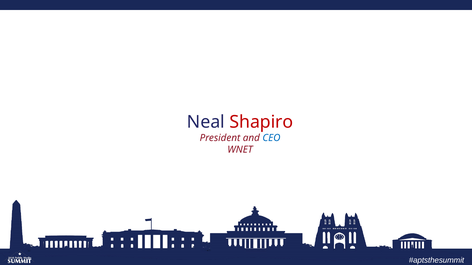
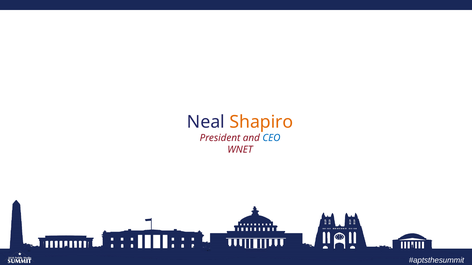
Shapiro colour: red -> orange (261, 122)
